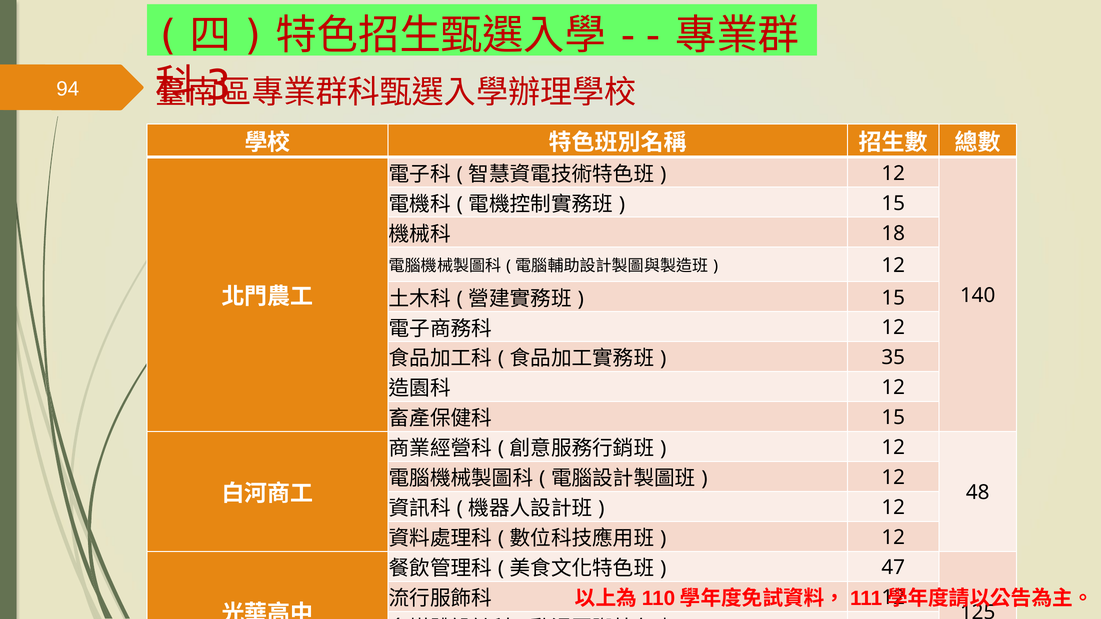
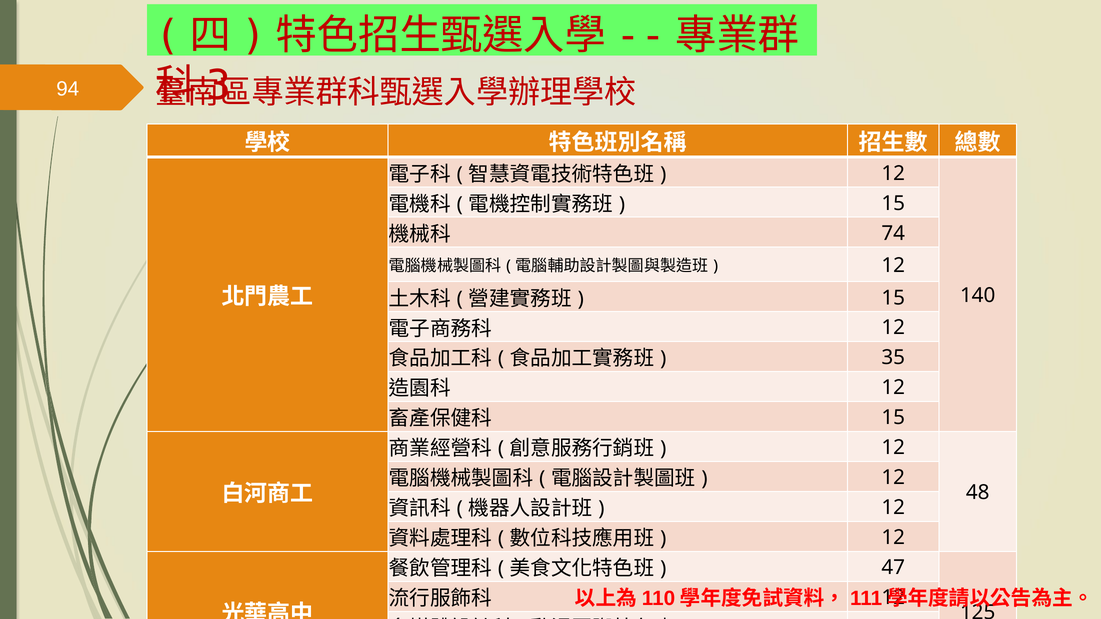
18: 18 -> 74 (893, 233)
